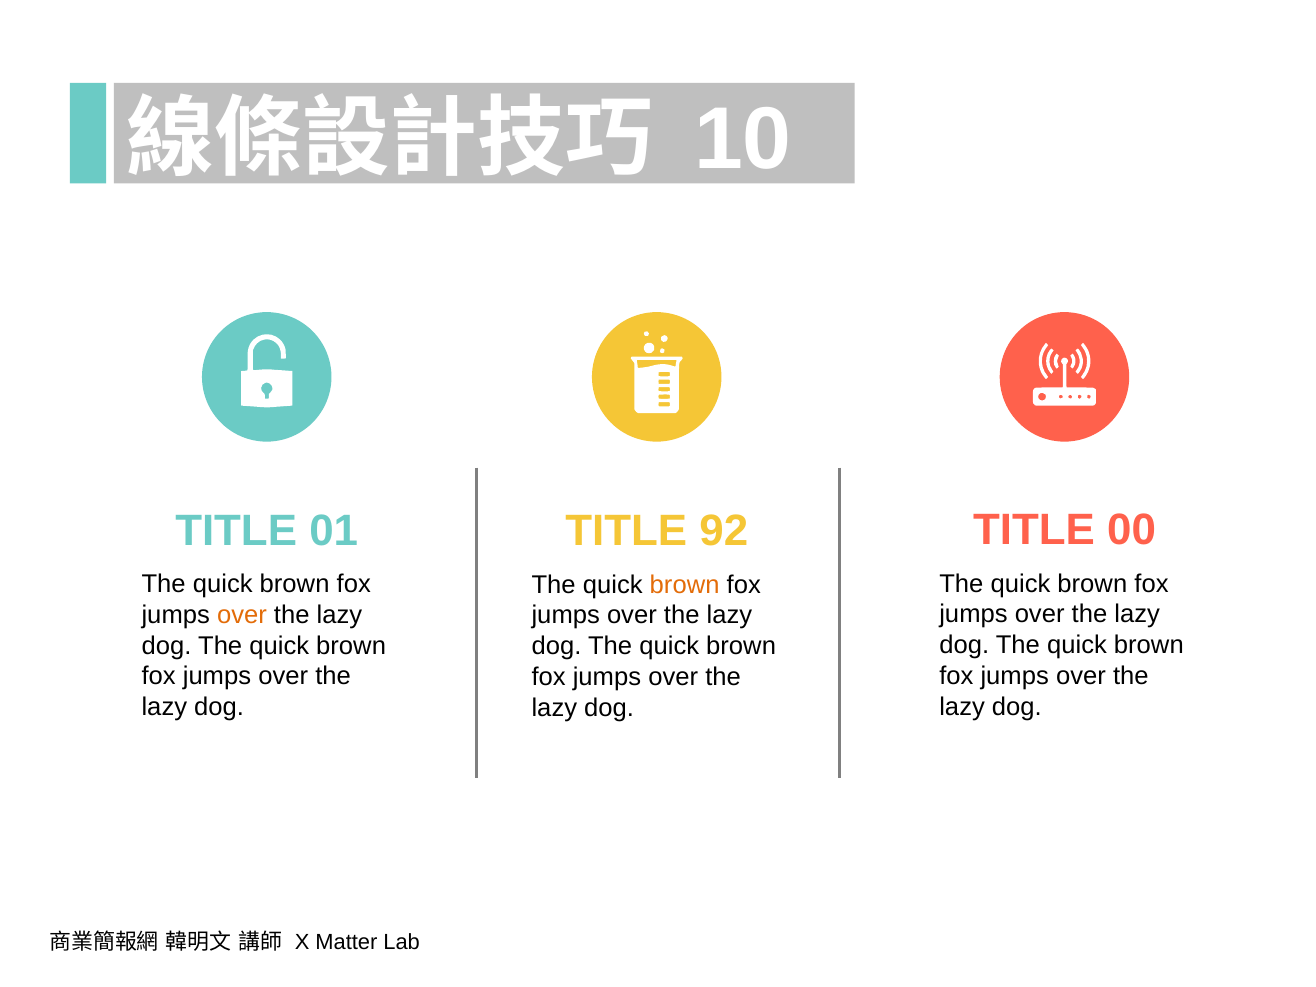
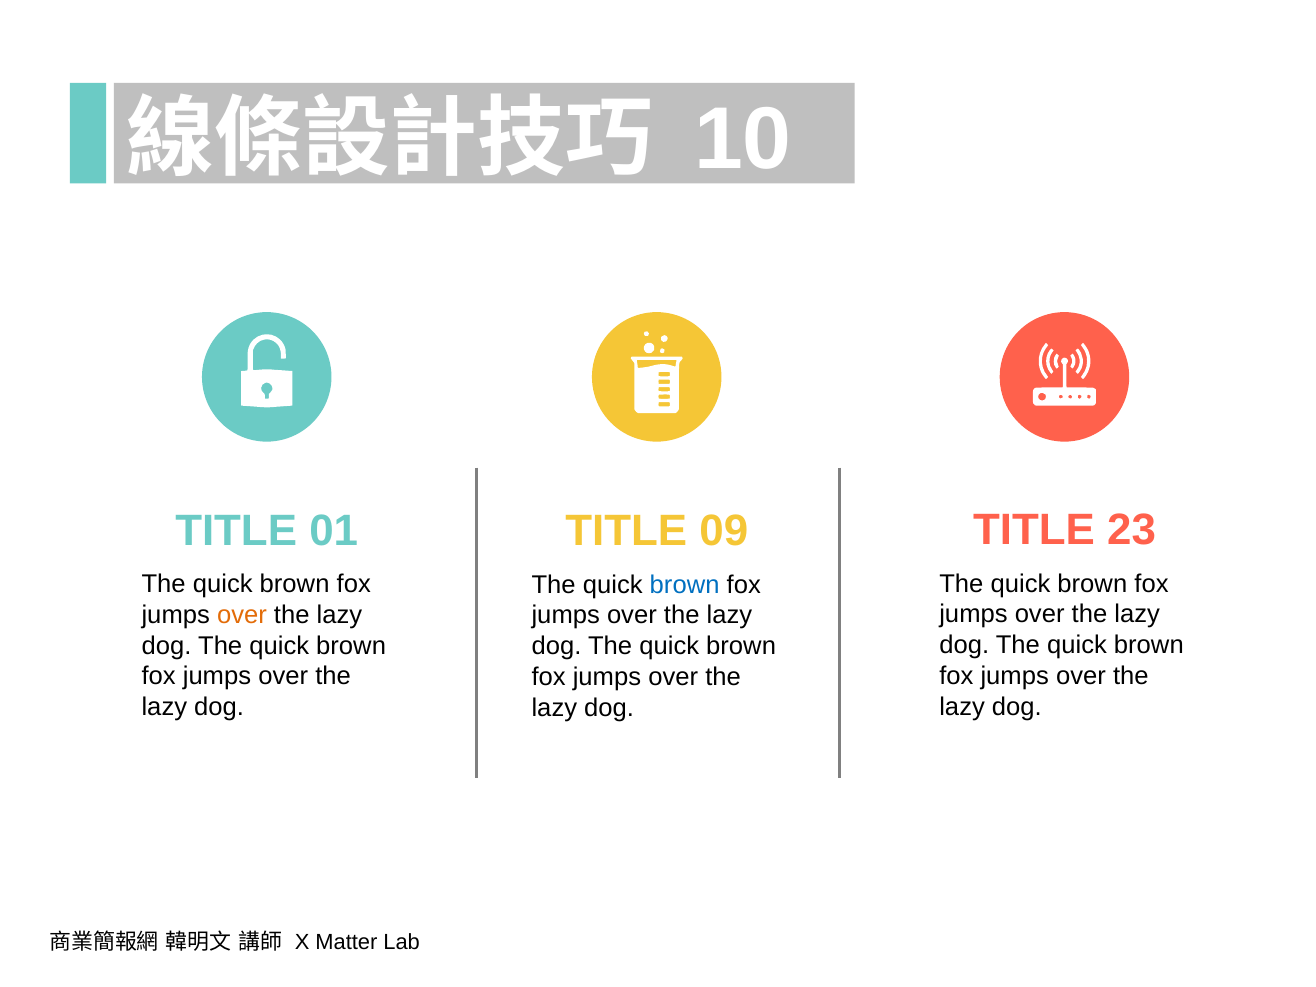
00: 00 -> 23 (1132, 530)
92: 92 -> 09 (724, 531)
brown colour: orange -> blue (685, 585)
